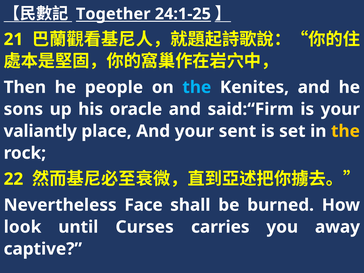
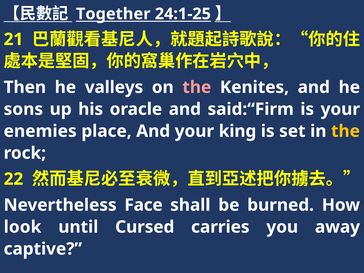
people: people -> valleys (114, 87)
the colour: light blue -> pink (197, 87)
valiantly: valiantly -> enemies (40, 131)
sent: sent -> king (238, 131)
Curses: Curses -> Cursed (145, 227)
